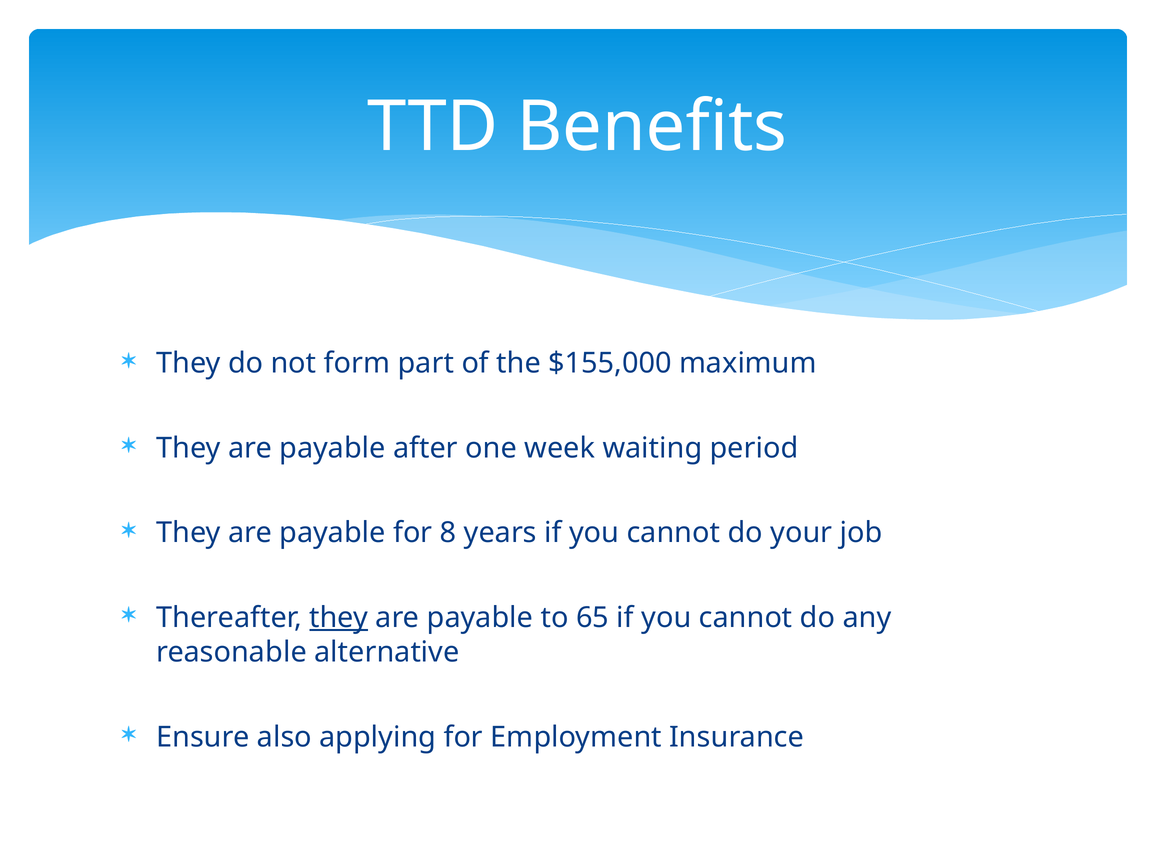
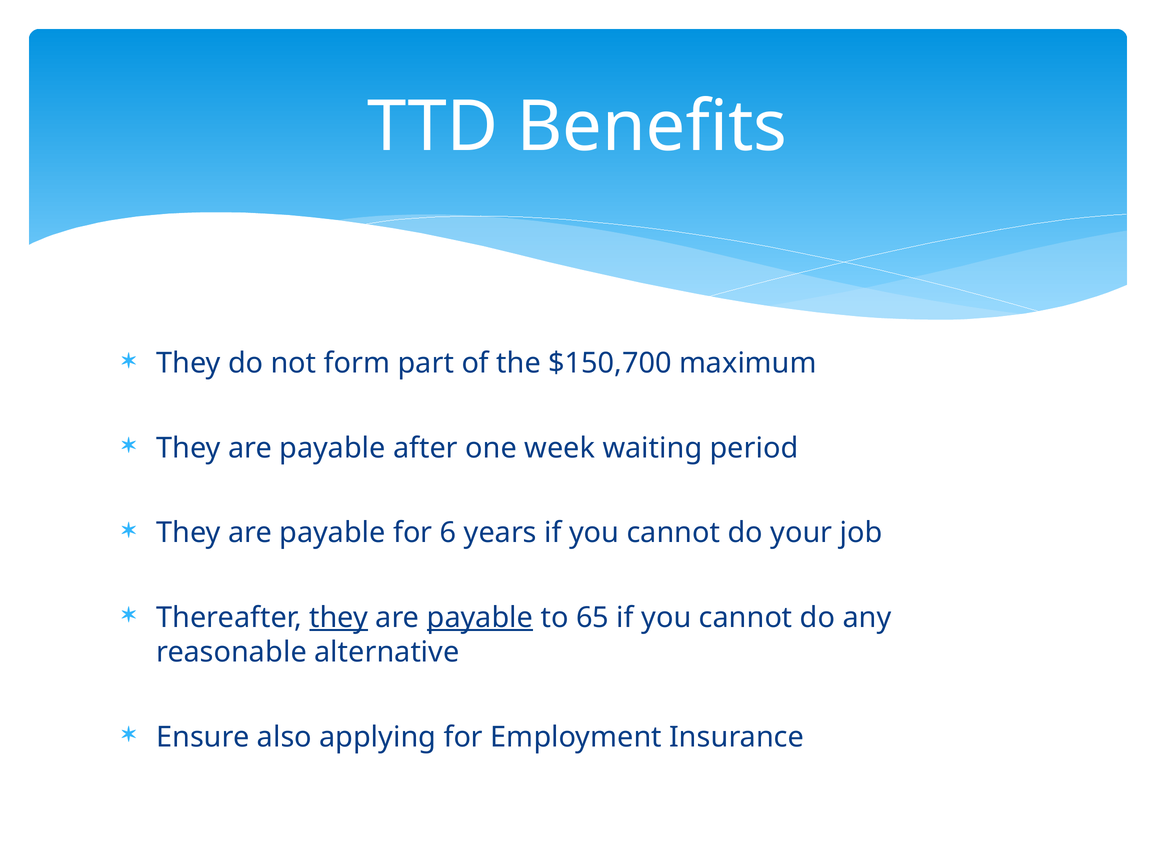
$155,000: $155,000 -> $150,700 (610, 363)
8: 8 -> 6 (448, 532)
payable underline: none -> present (480, 617)
